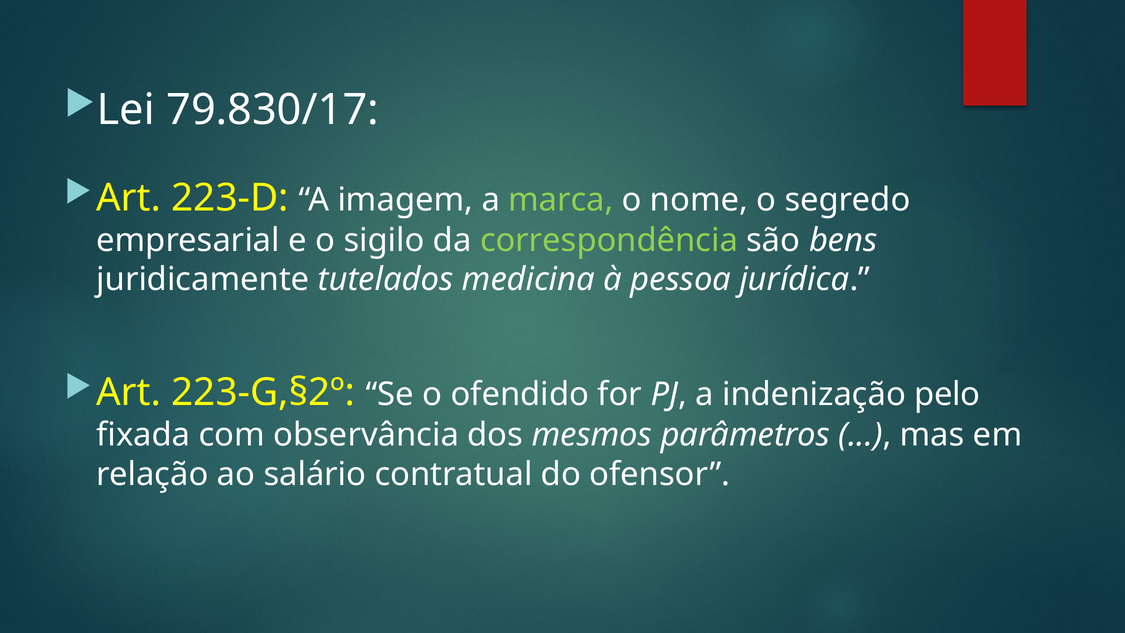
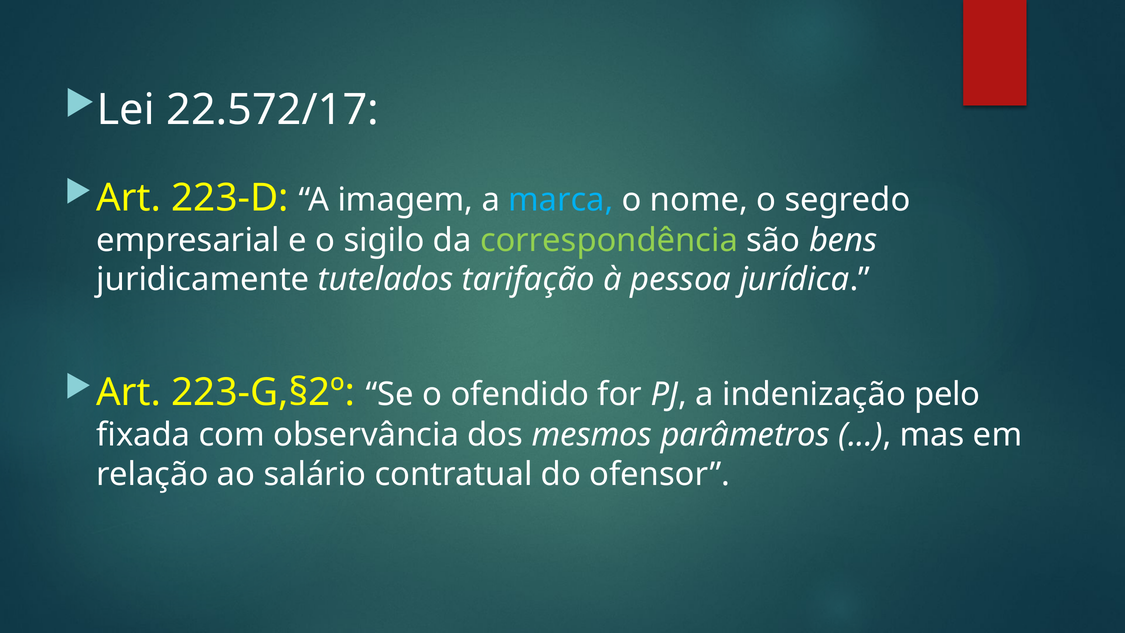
79.830/17: 79.830/17 -> 22.572/17 (273, 110)
marca colour: light green -> light blue (561, 200)
medicina: medicina -> tarifação (528, 279)
